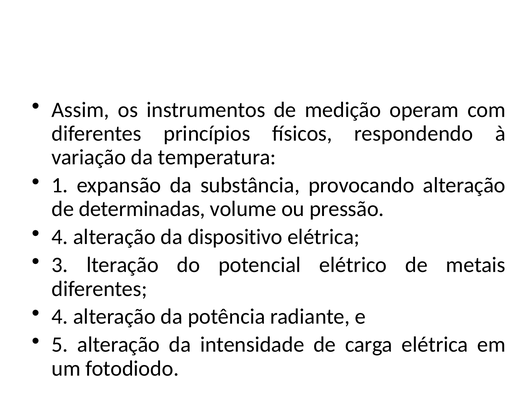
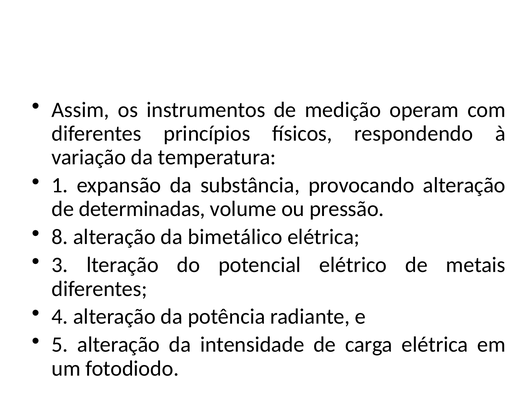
4: 4 -> 8 (60, 237)
dispositivo: dispositivo -> bimetálico (235, 237)
